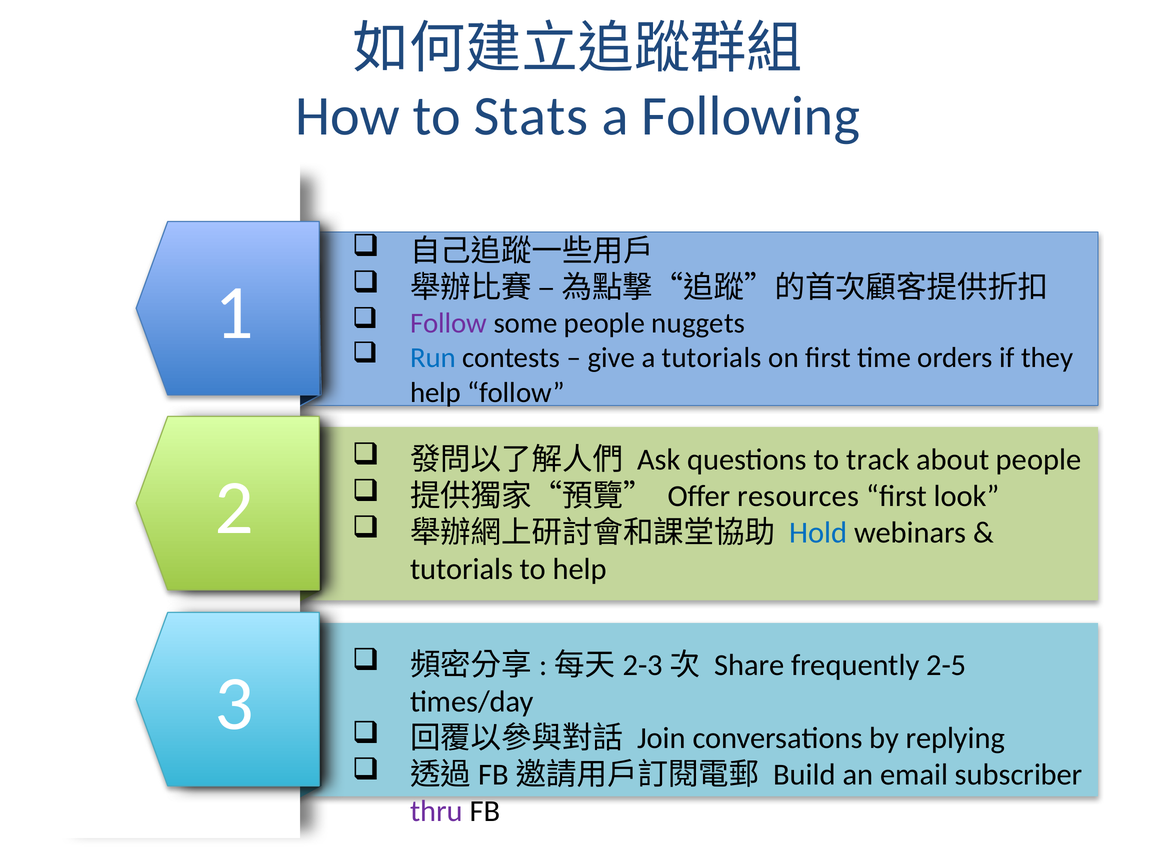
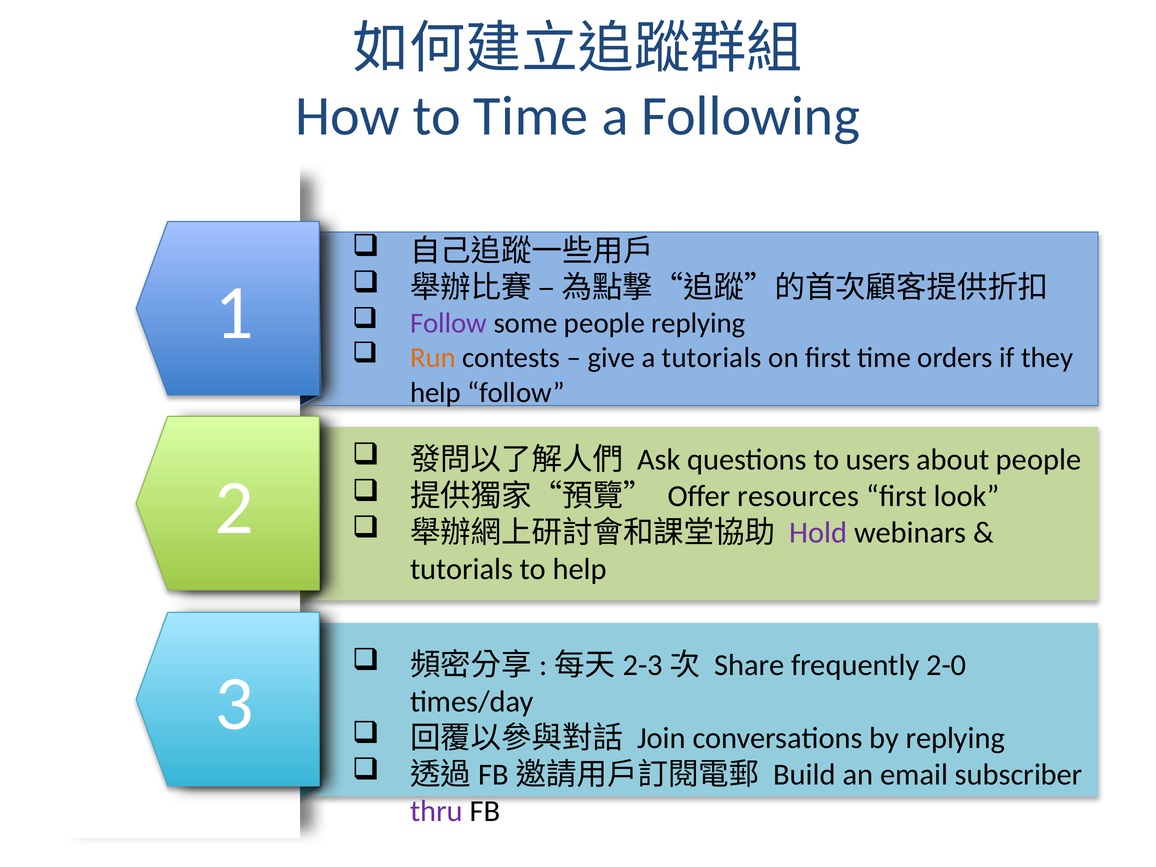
to Stats: Stats -> Time (531, 116)
people nuggets: nuggets -> replying (698, 323)
Run colour: blue -> orange (433, 358)
track: track -> users (878, 460)
Hold colour: blue -> purple (818, 533)
2-5: 2-5 -> 2-0 (946, 665)
